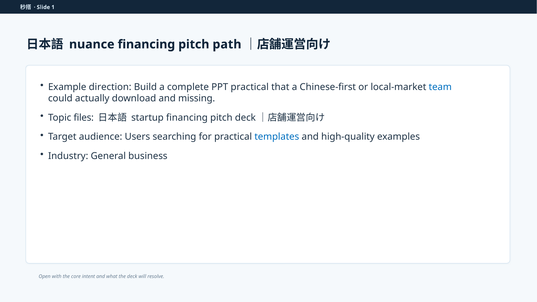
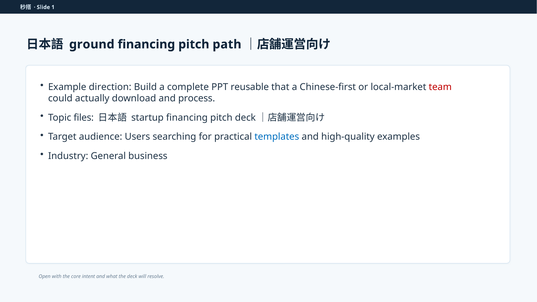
nuance: nuance -> ground (92, 44)
PPT practical: practical -> reusable (250, 87)
team colour: blue -> red (440, 87)
missing: missing -> process (197, 98)
